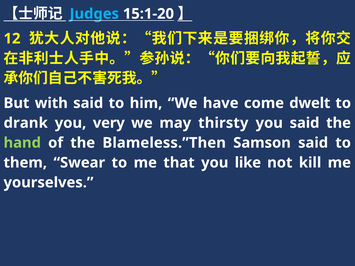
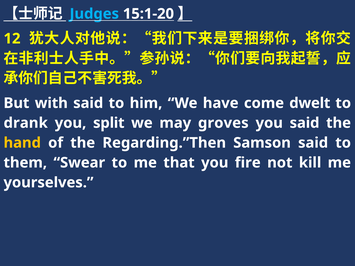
very: very -> split (109, 123)
thirsty: thirsty -> groves (223, 123)
hand colour: light green -> yellow (22, 143)
Blameless.”Then: Blameless.”Then -> Regarding.”Then (164, 143)
like: like -> fire (248, 163)
